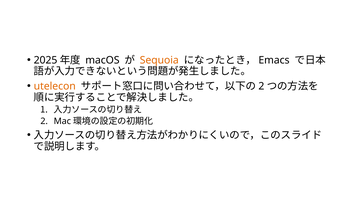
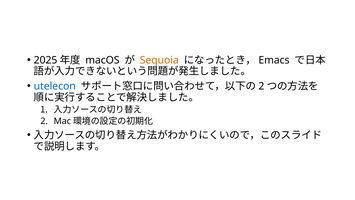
utelecon colour: orange -> blue (55, 86)
